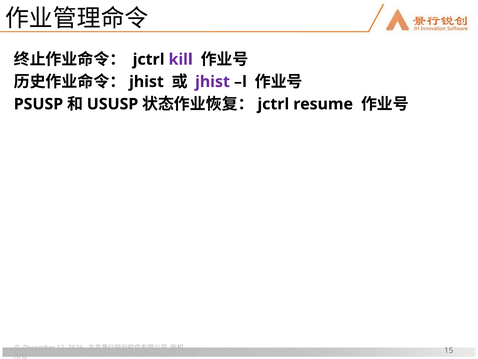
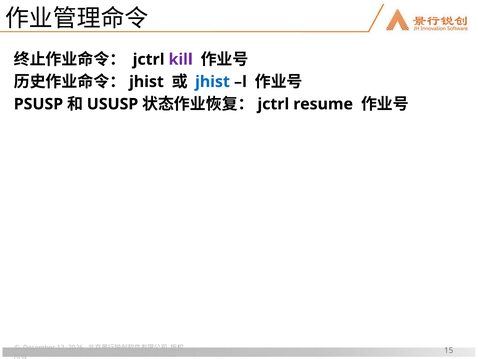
jhist colour: purple -> blue (213, 82)
